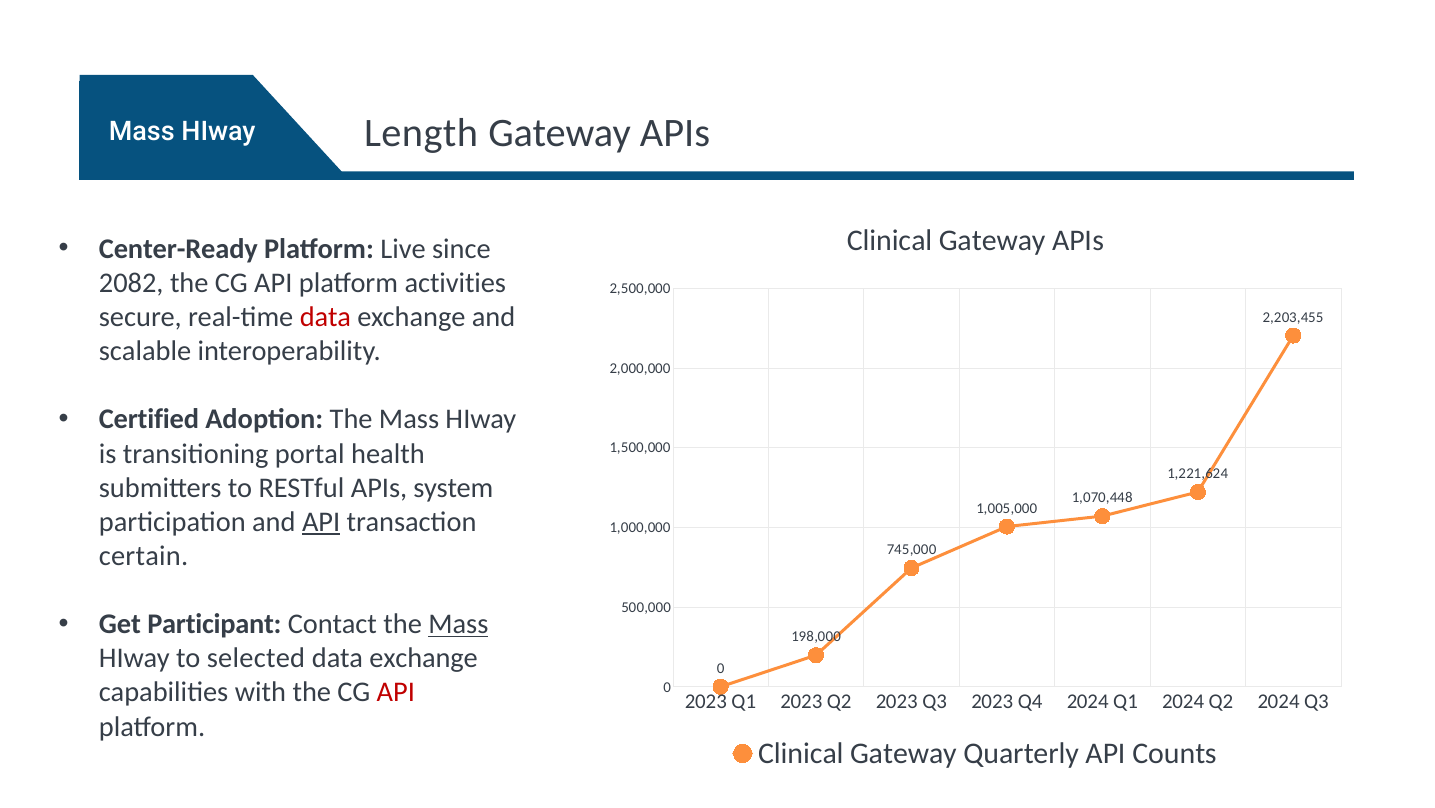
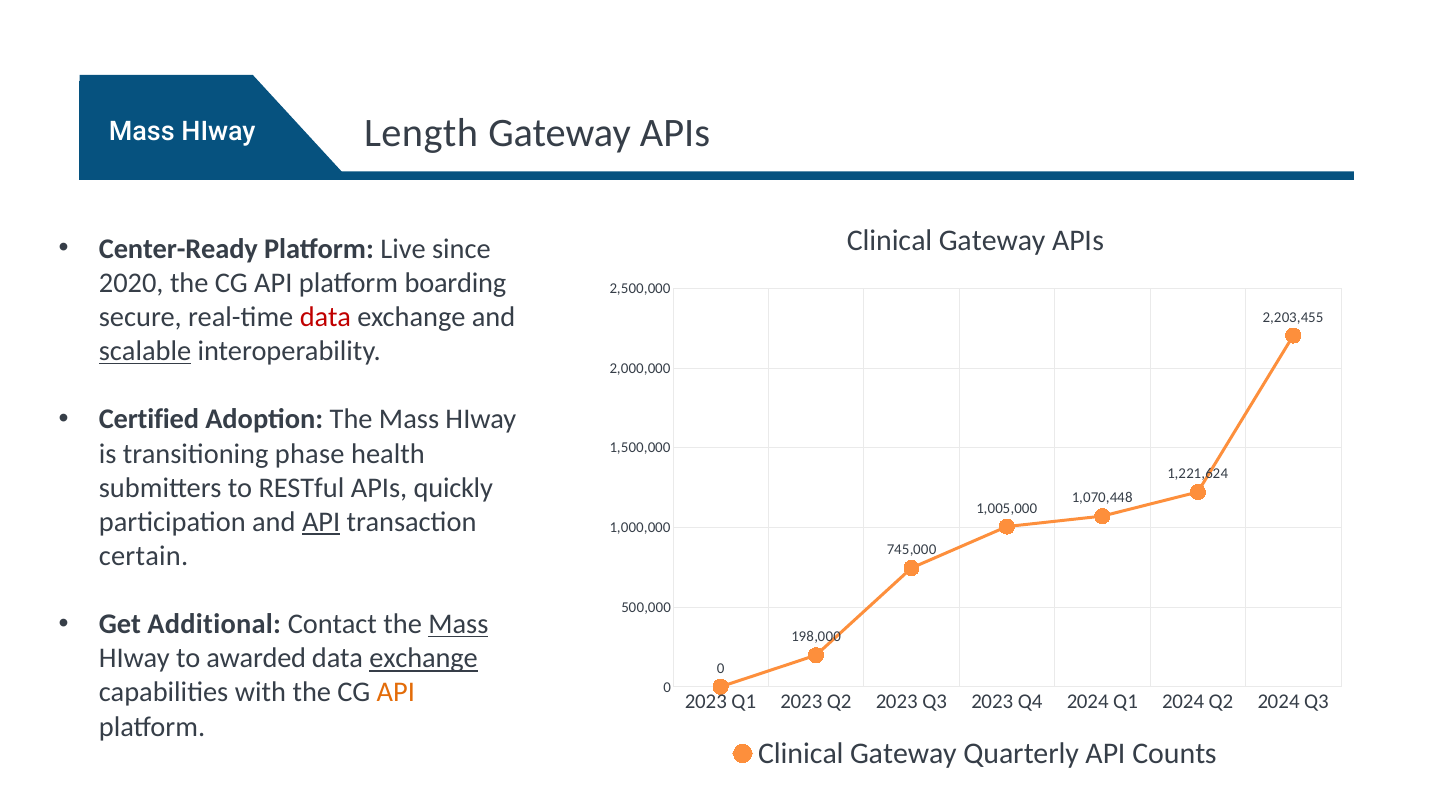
2082: 2082 -> 2020 (131, 283)
activities: activities -> boarding (455, 283)
scalable underline: none -> present (145, 351)
portal: portal -> phase (310, 453)
system: system -> quickly (453, 487)
Participant: Participant -> Additional (214, 624)
selected: selected -> awarded (256, 658)
exchange underline: none -> present (424, 658)
API colour: red -> orange (396, 692)
